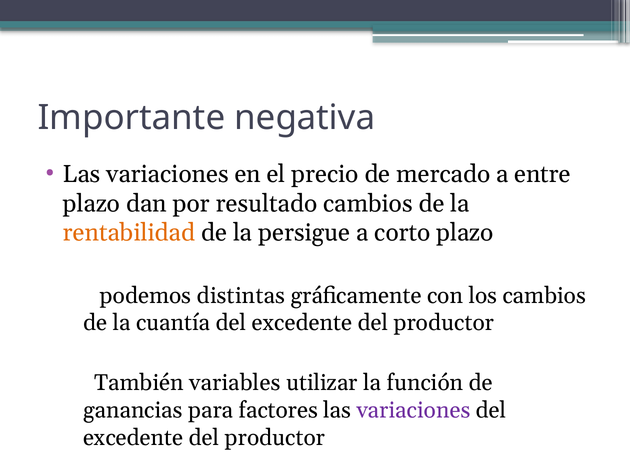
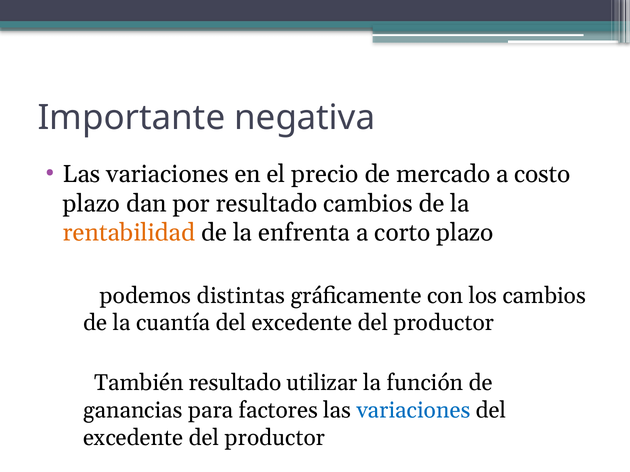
entre: entre -> costo (542, 174)
persigue: persigue -> enfrenta (304, 233)
También variables: variables -> resultado (235, 383)
variaciones colour: purple -> blue (414, 411)
